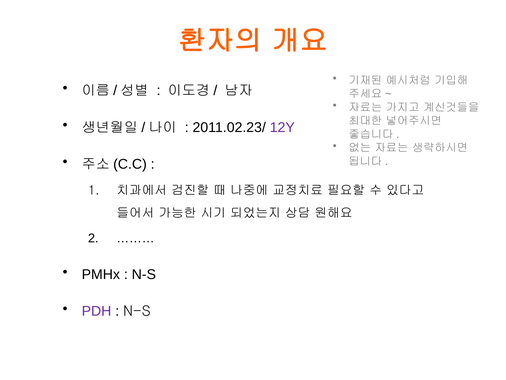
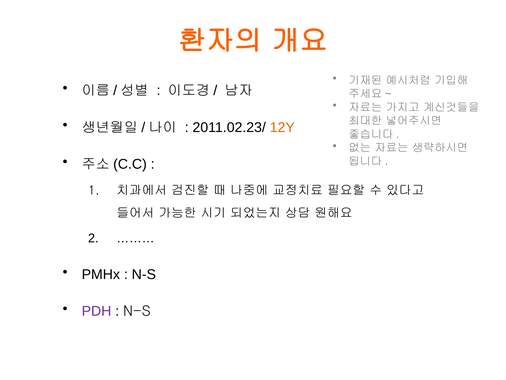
12Y colour: purple -> orange (282, 127)
